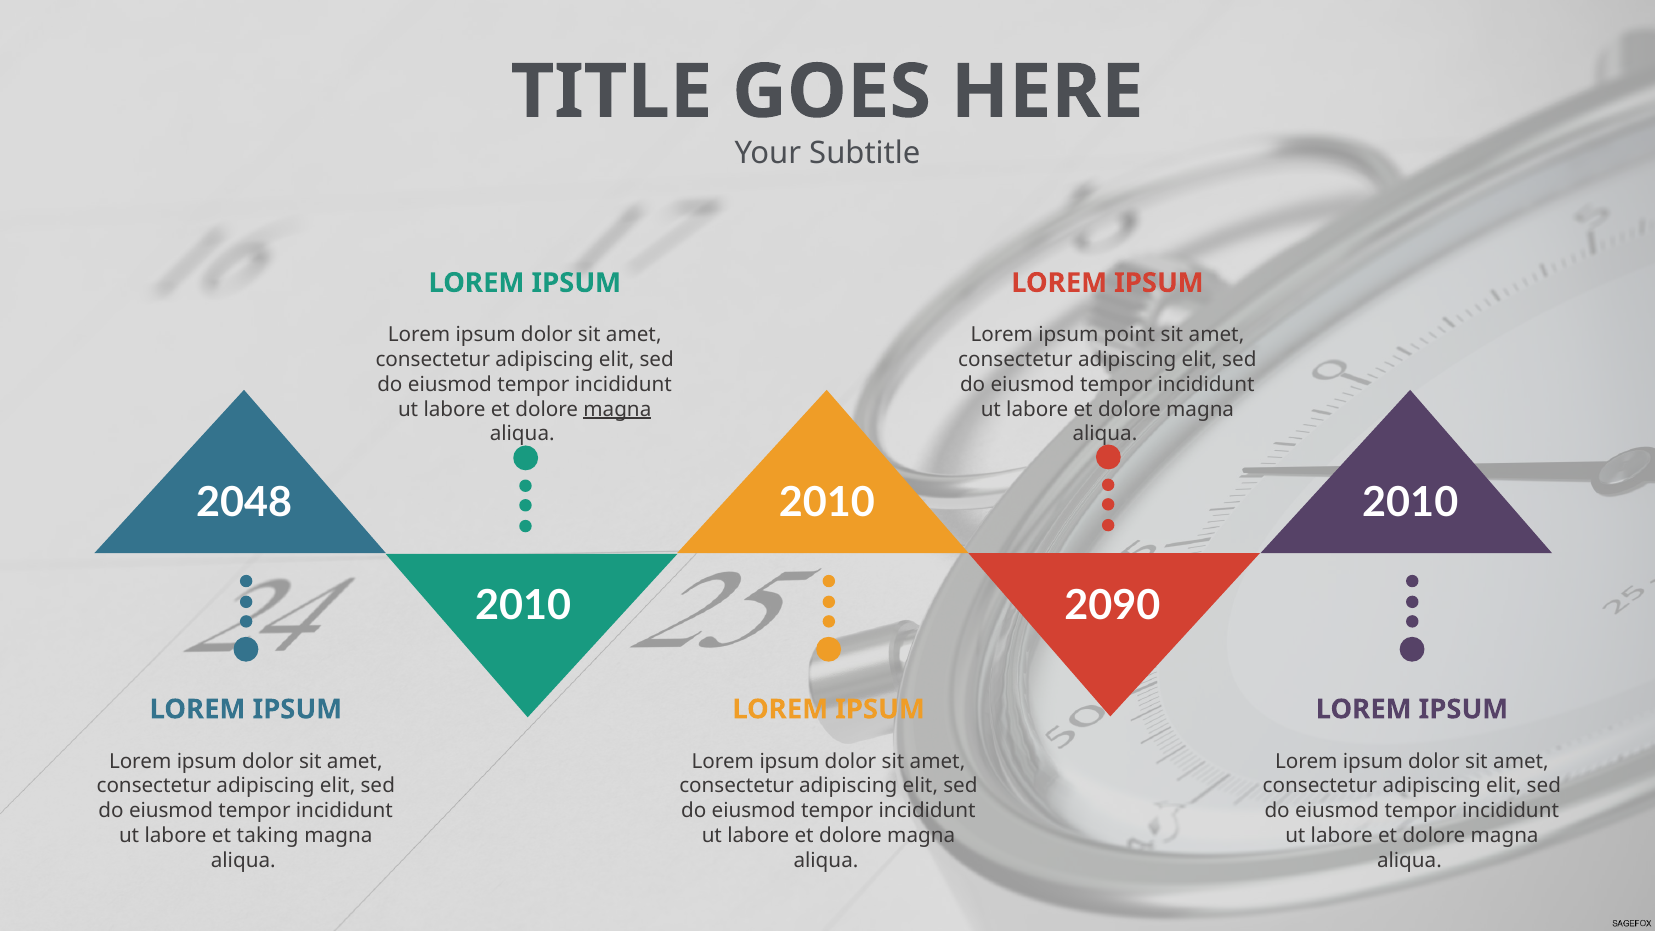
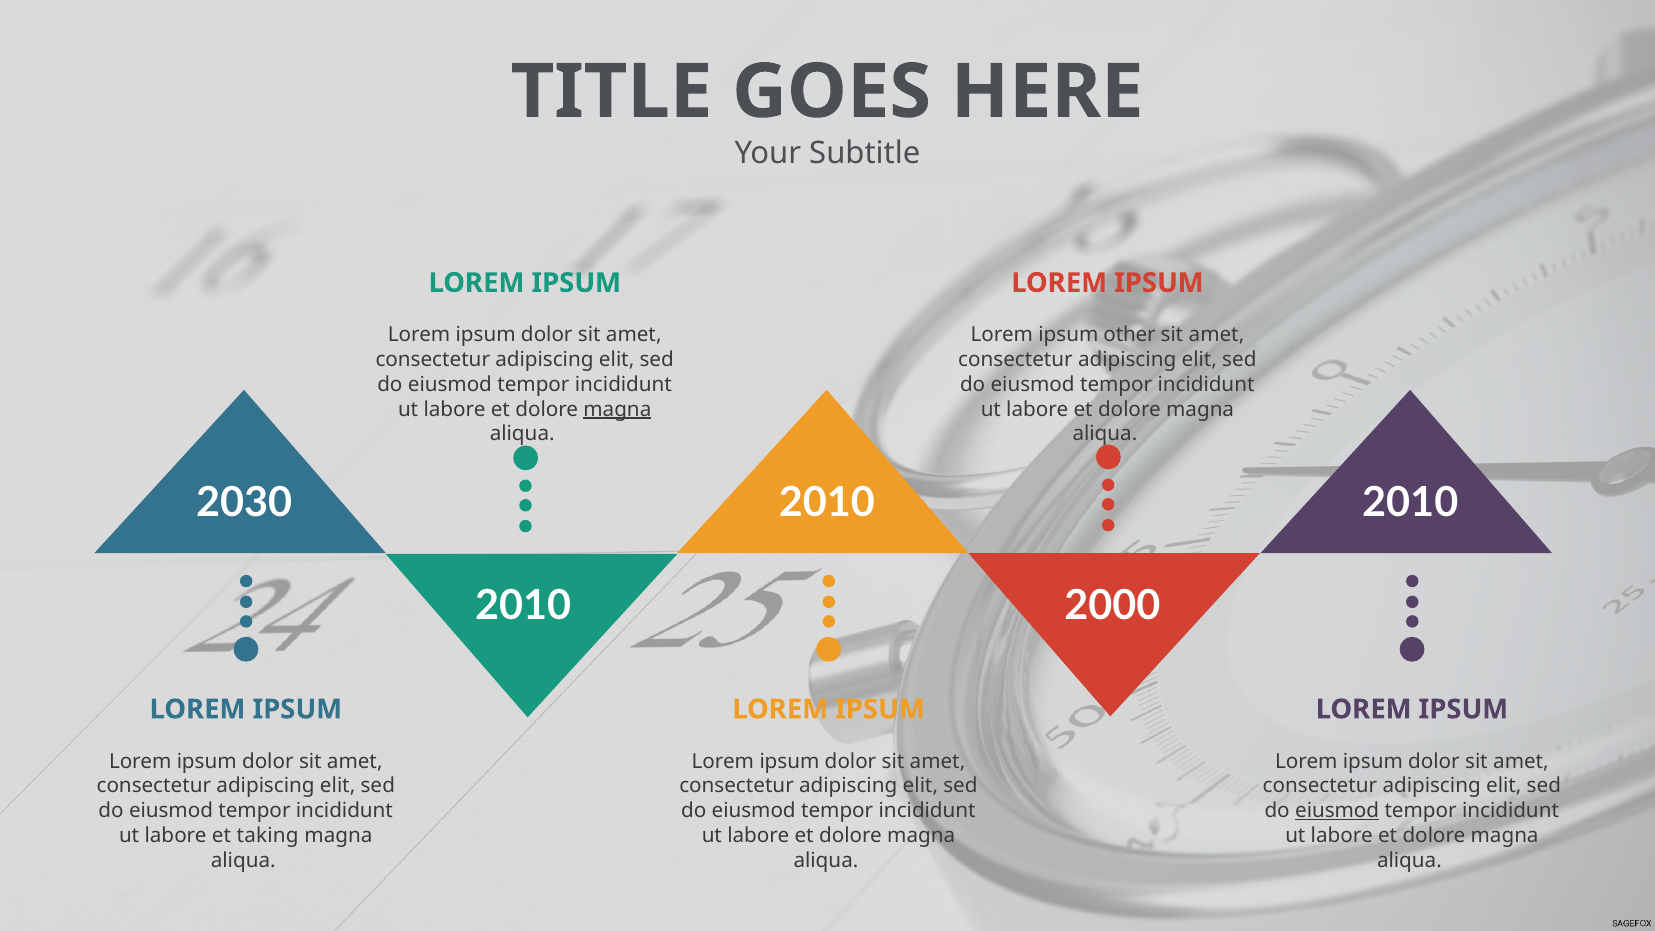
point: point -> other (1130, 335)
2048: 2048 -> 2030 (244, 502)
2090: 2090 -> 2000 (1112, 606)
eiusmod underline: none -> present (1337, 811)
